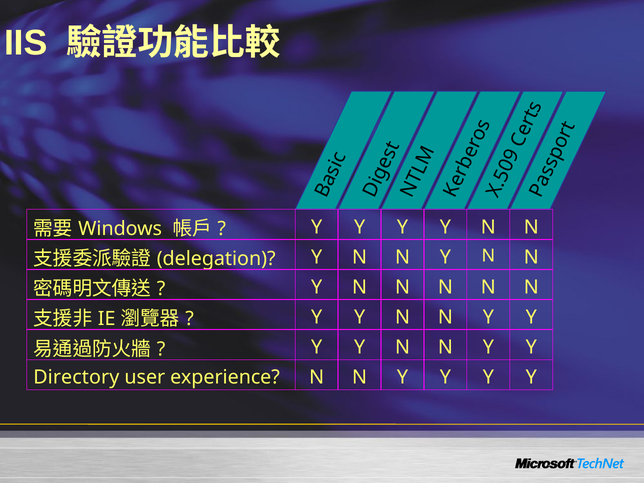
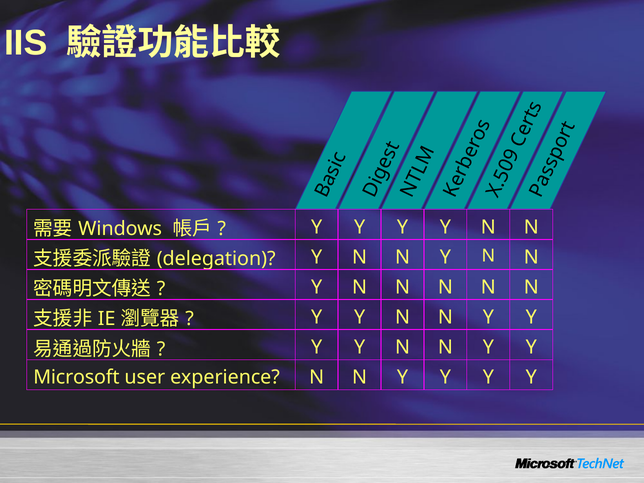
Directory: Directory -> Microsoft (76, 377)
